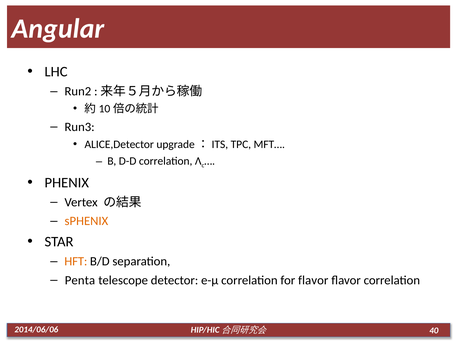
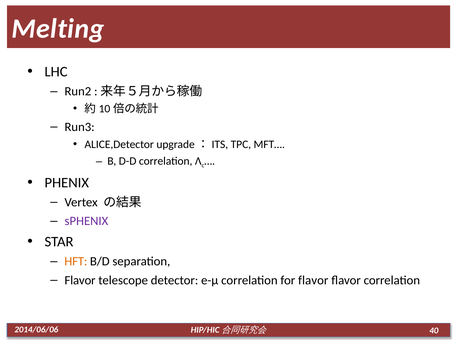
Angular: Angular -> Melting (58, 29)
sPHENIX colour: orange -> purple (86, 222)
Penta: Penta -> Flavor (80, 281)
